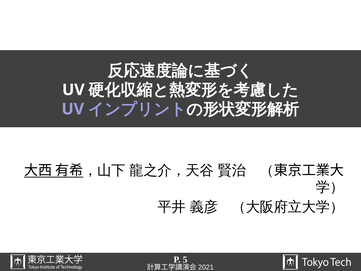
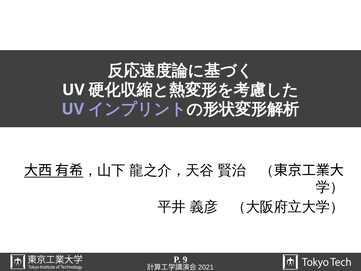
5: 5 -> 9 (185, 259)
